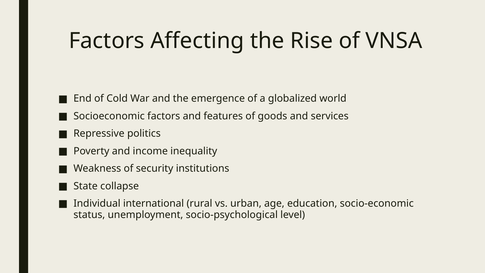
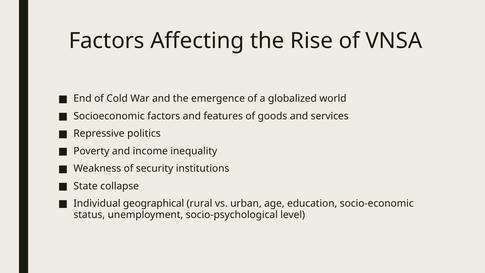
international: international -> geographical (154, 203)
